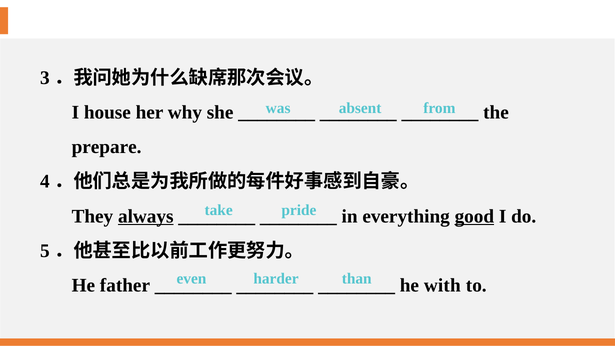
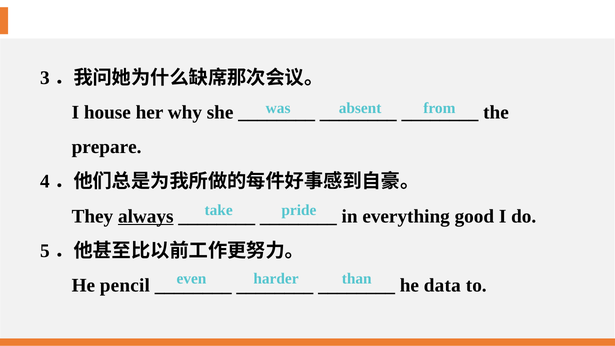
good underline: present -> none (474, 216)
father: father -> pencil (125, 285)
with: with -> data (442, 285)
